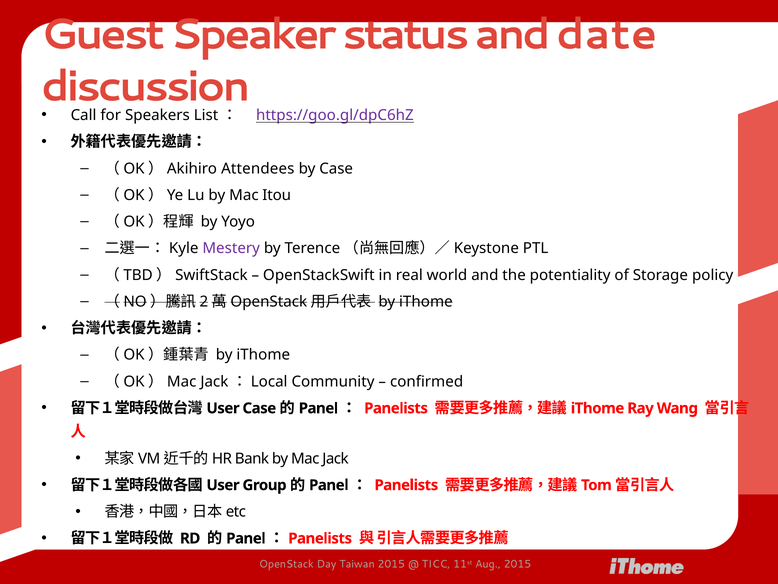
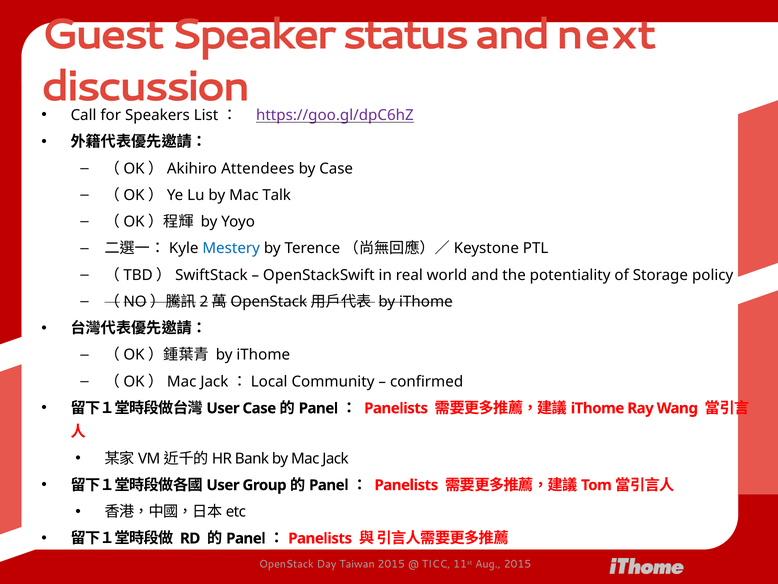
date: date -> next (607, 34)
Itou: Itou -> Talk (277, 195)
Mestery colour: purple -> blue (231, 248)
